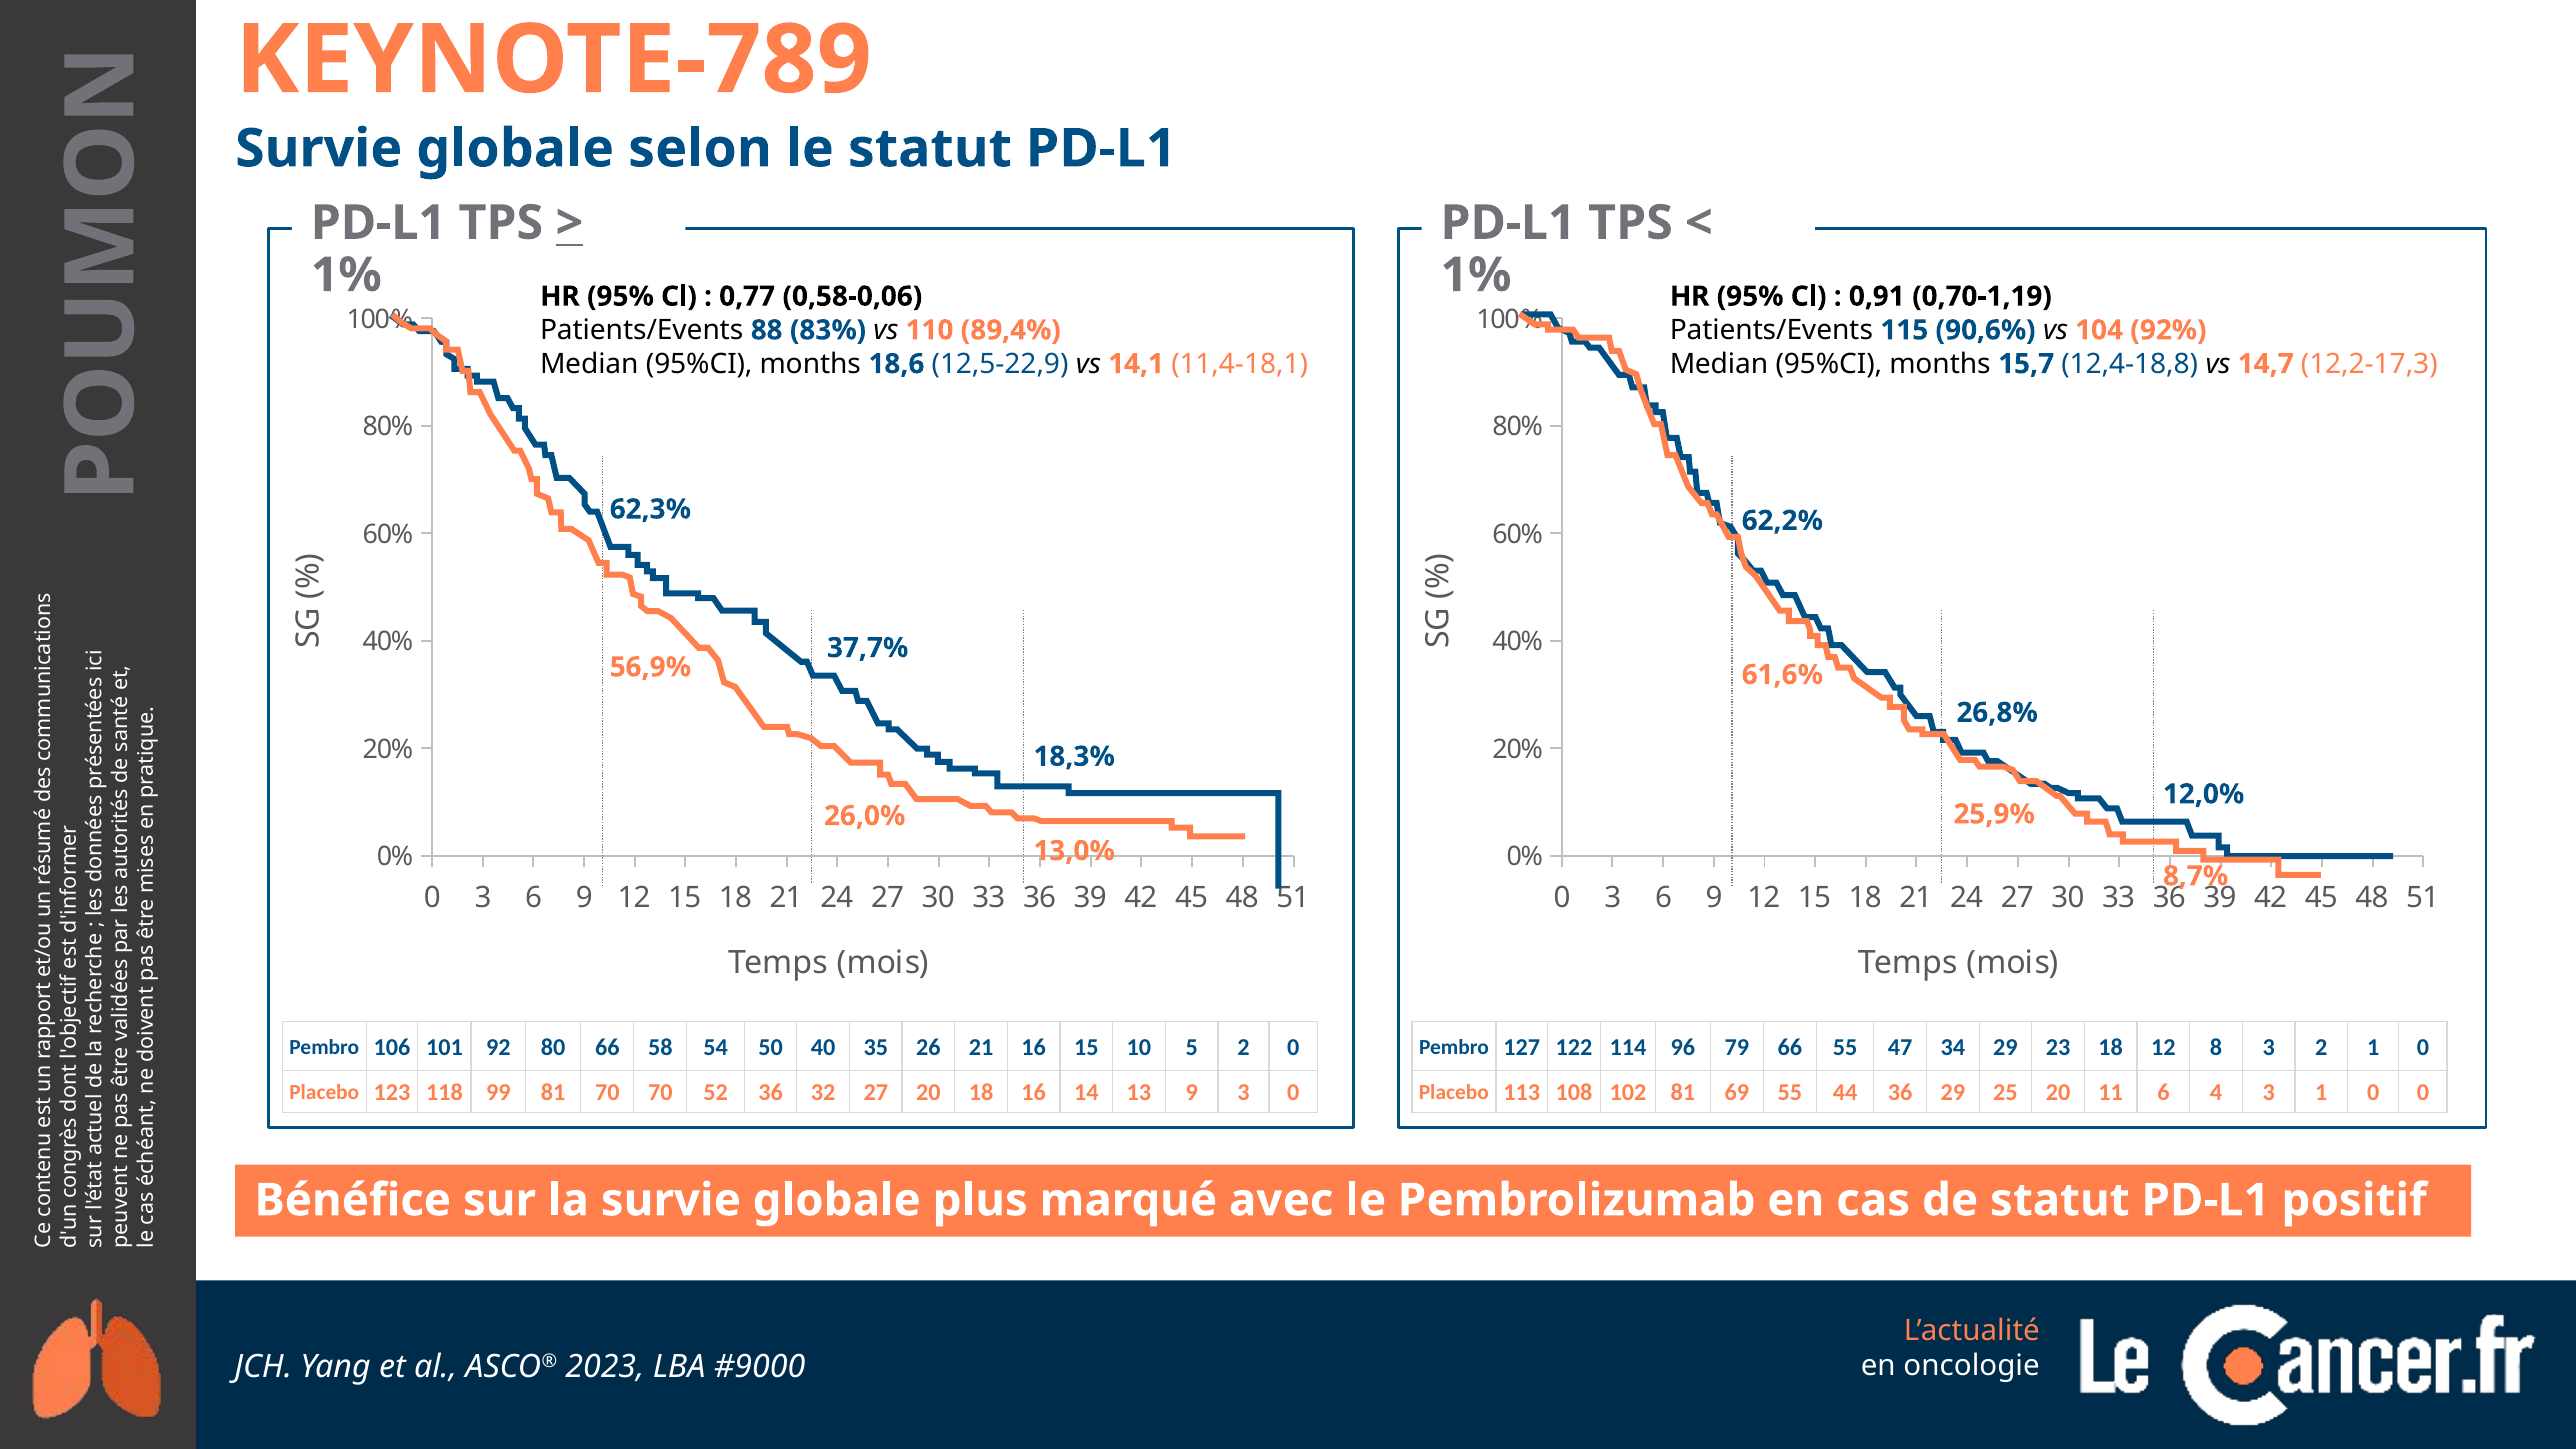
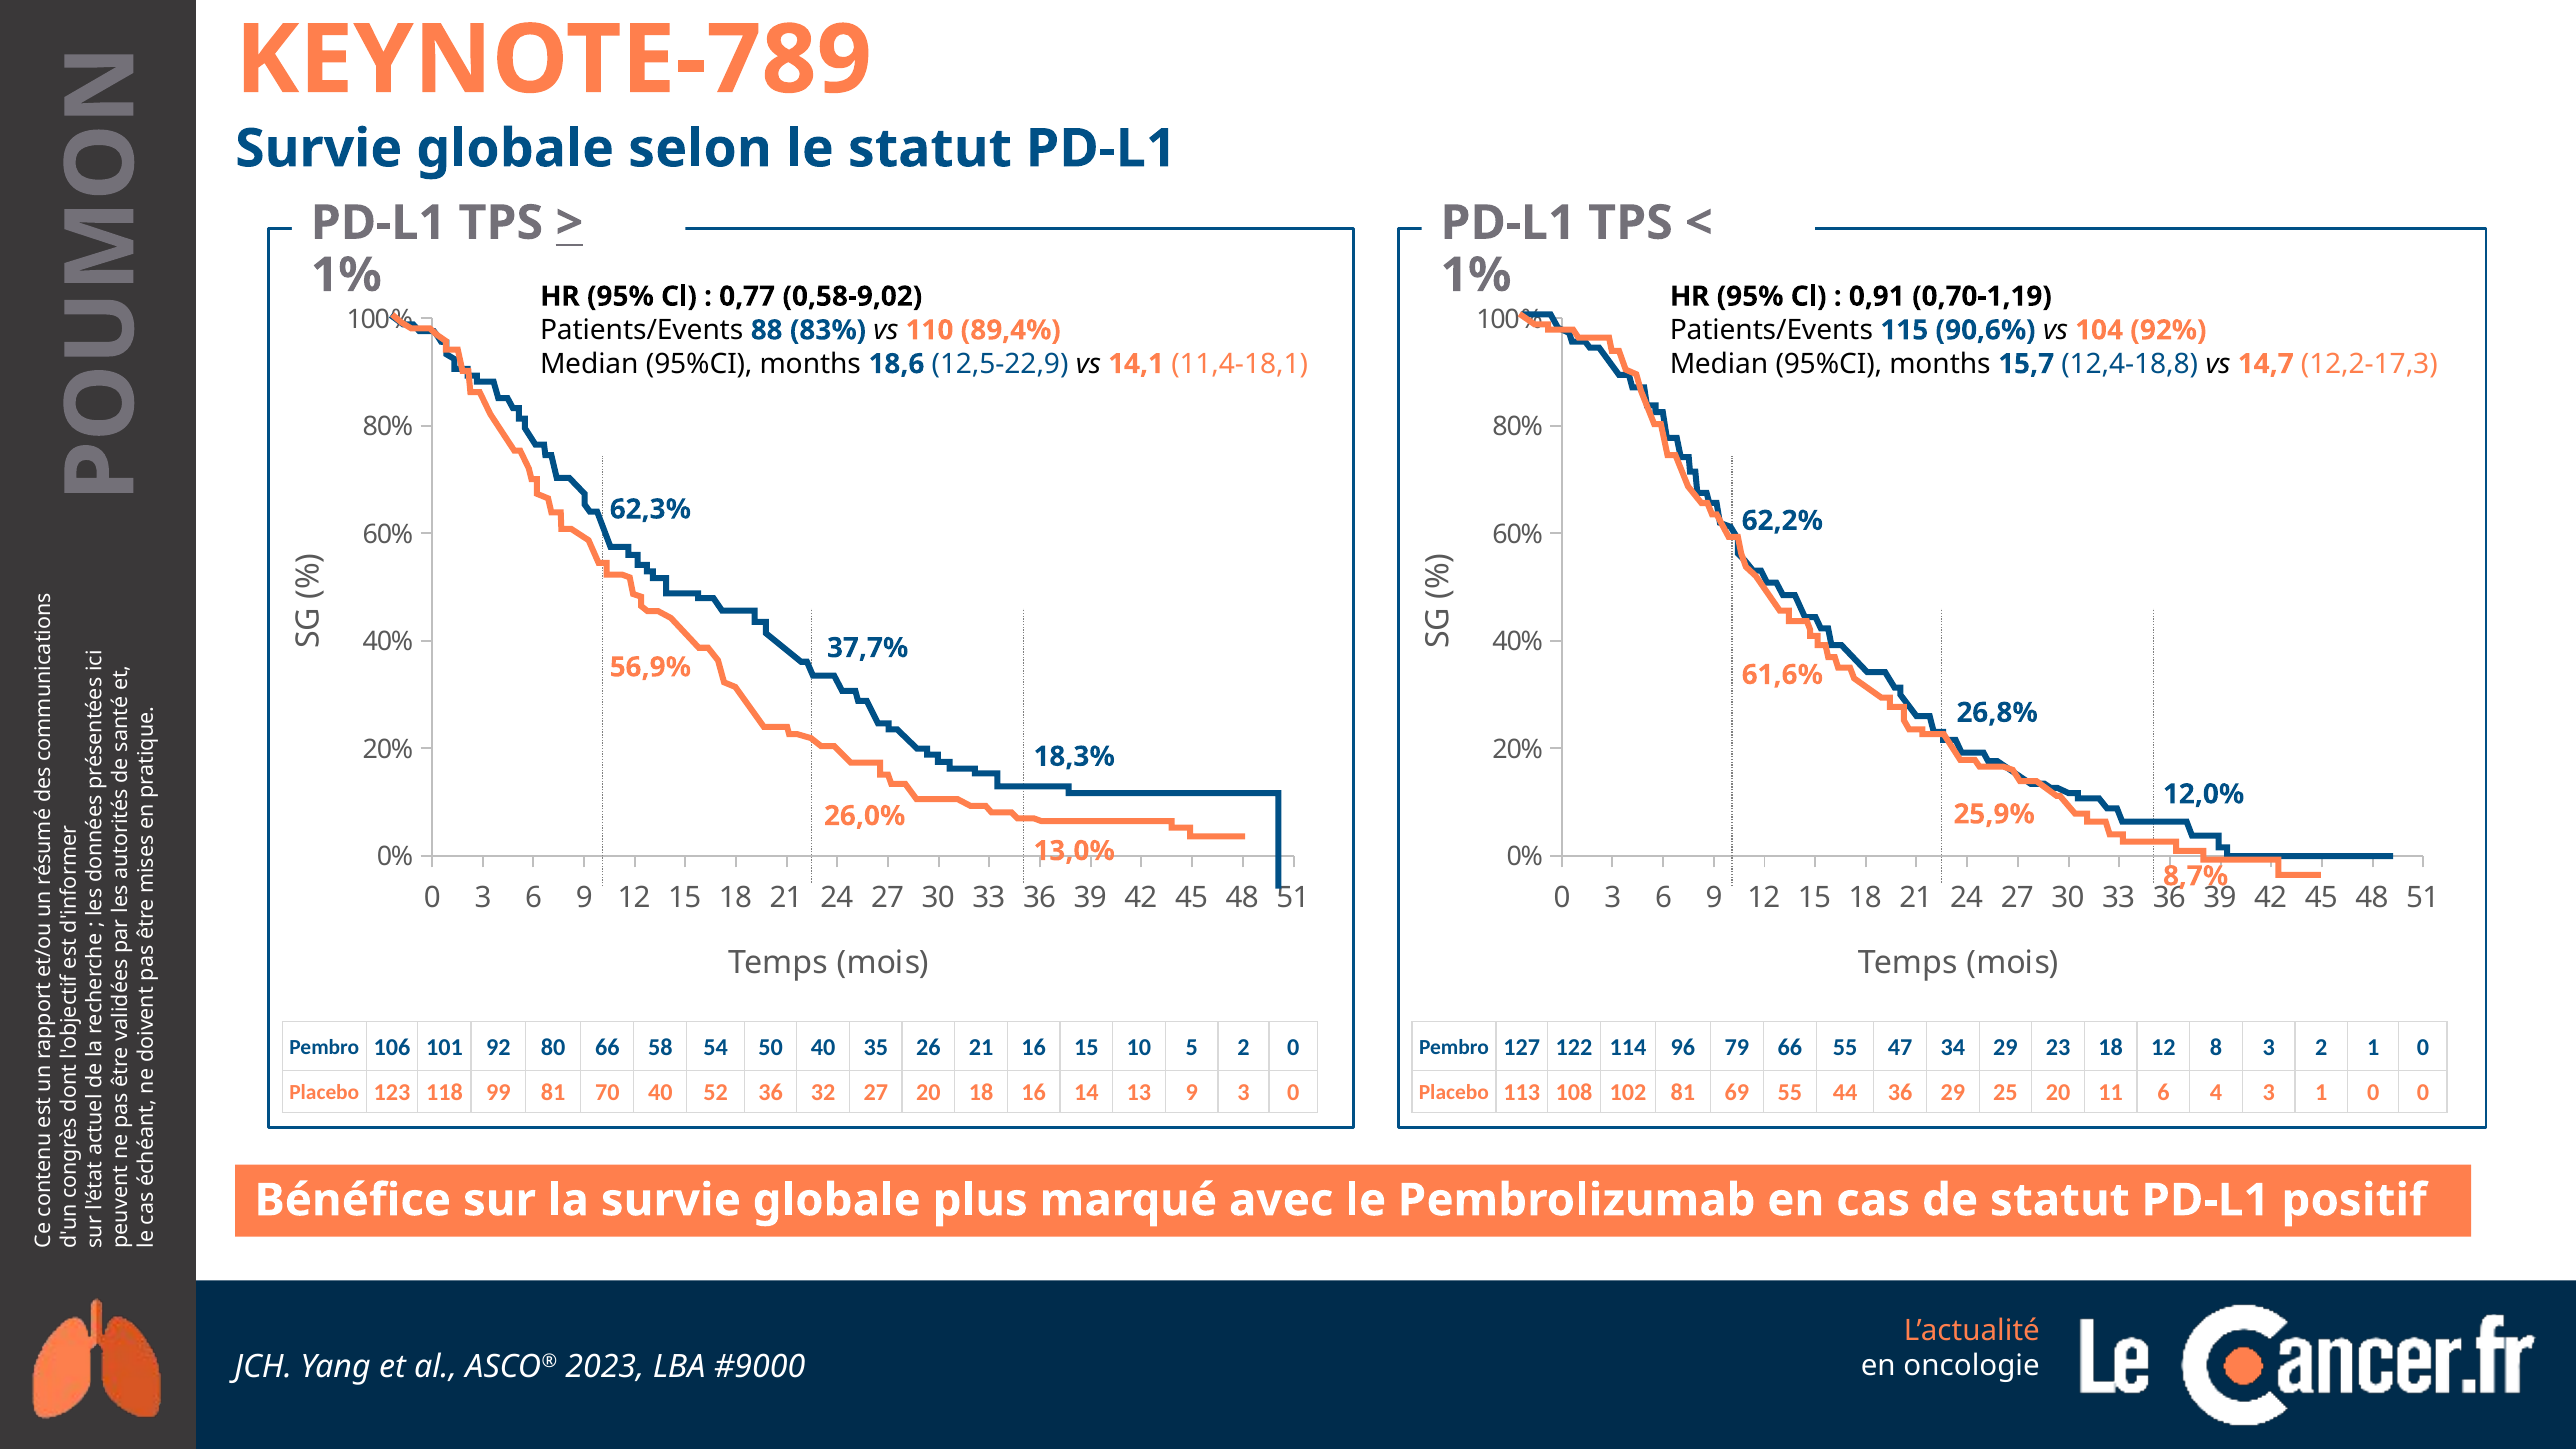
0,58-0,06: 0,58-0,06 -> 0,58-9,02 (852, 296)
70 70: 70 -> 40 (660, 1092)
